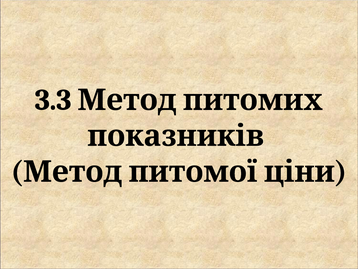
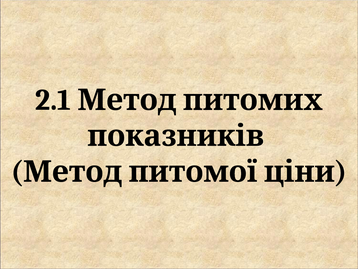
3.3: 3.3 -> 2.1 (53, 100)
